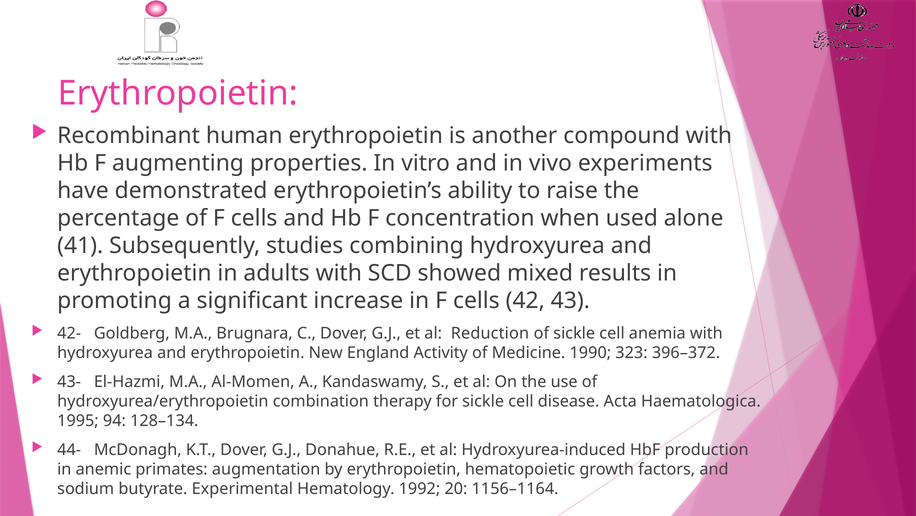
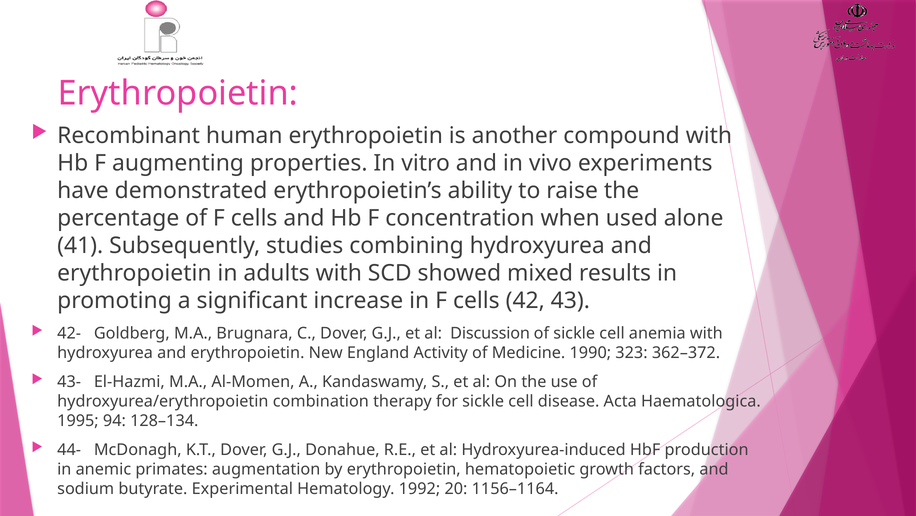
Reduction: Reduction -> Discussion (490, 333)
396–372: 396–372 -> 362–372 (686, 352)
